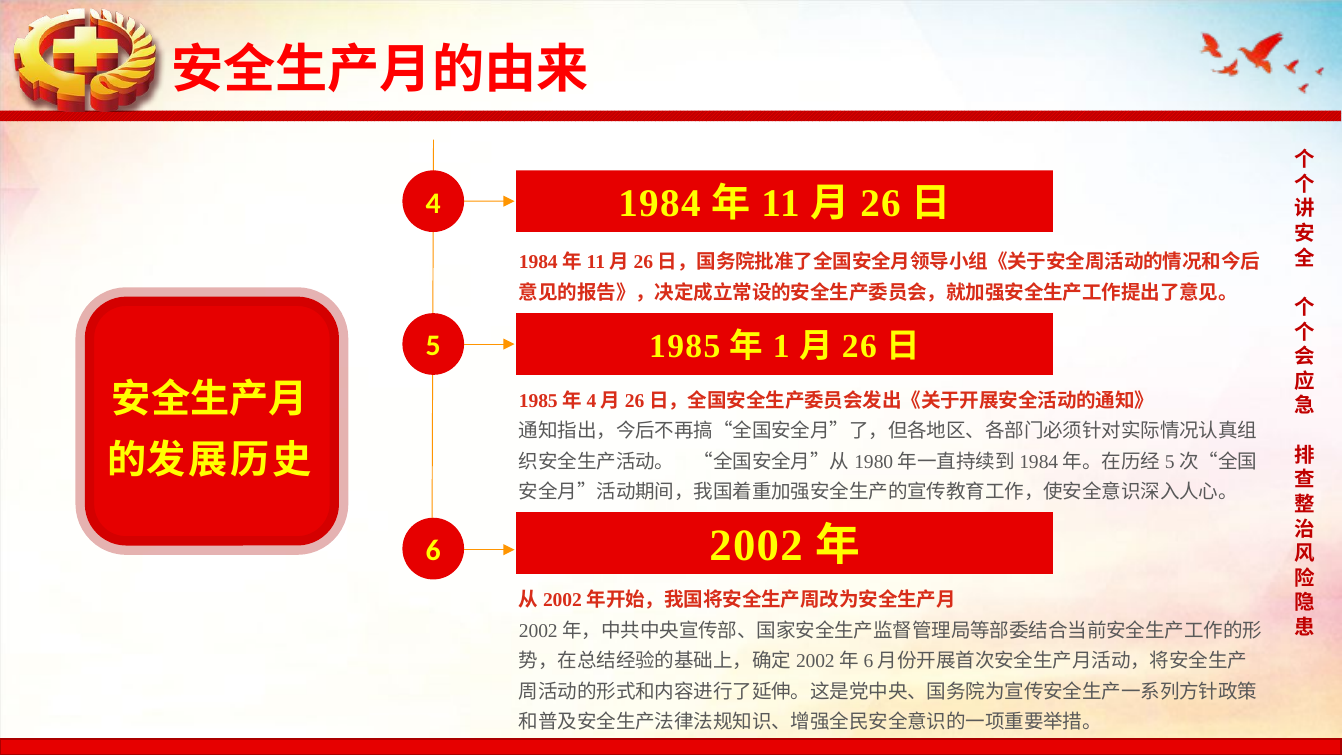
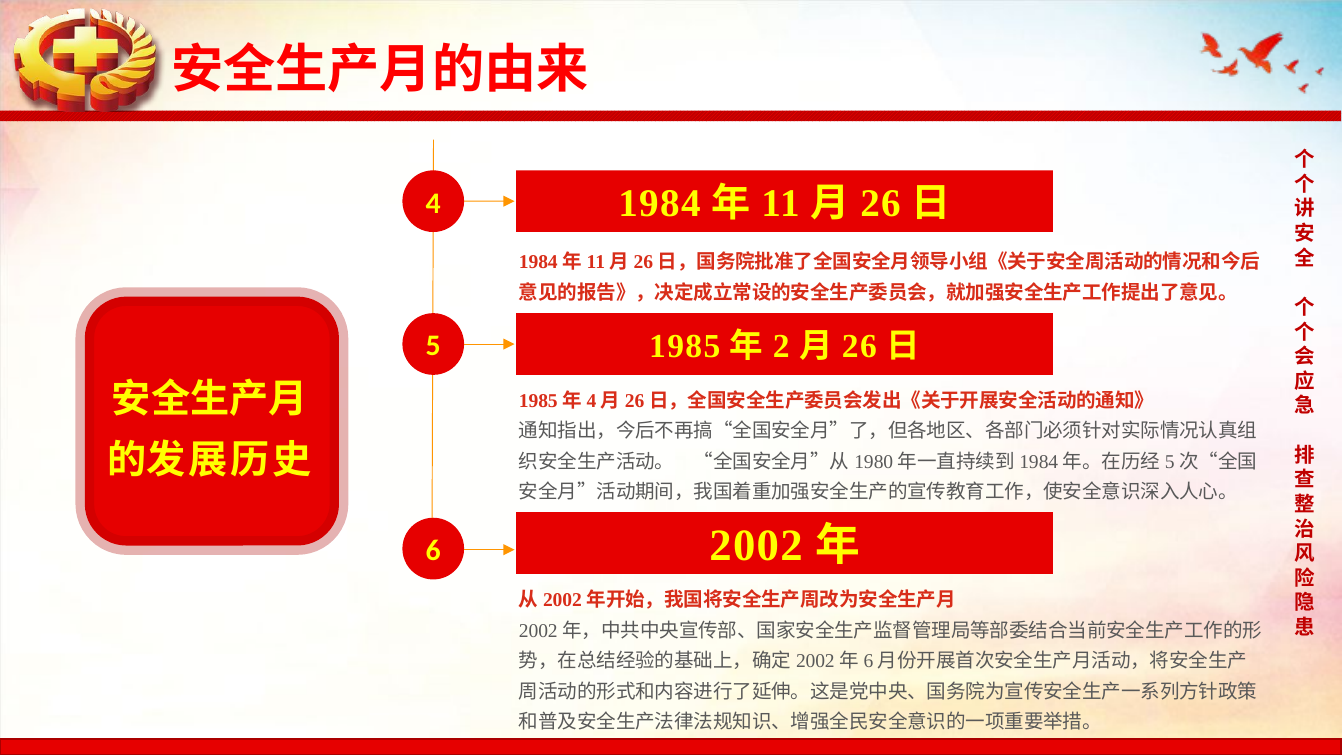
1: 1 -> 2 (781, 346)
